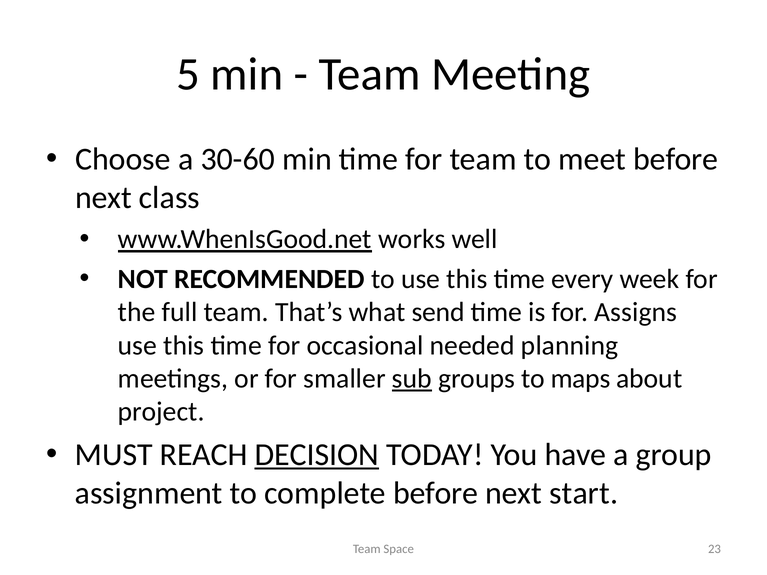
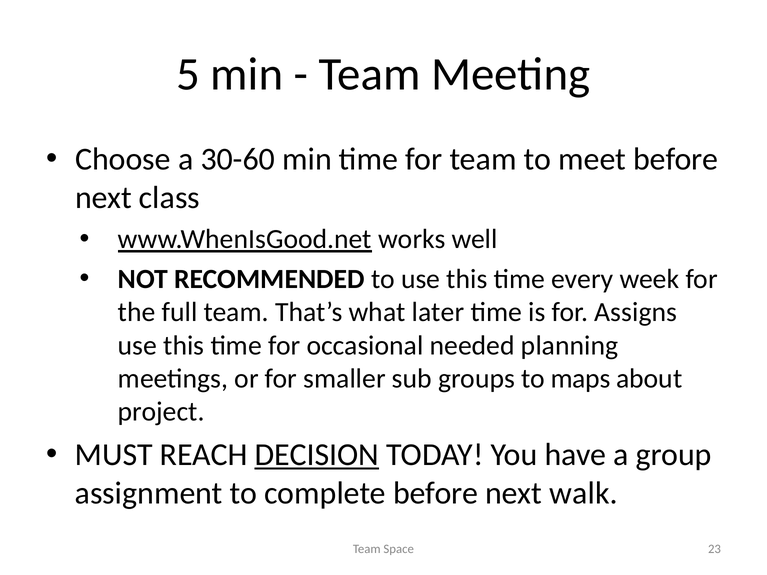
send: send -> later (438, 312)
sub underline: present -> none (412, 379)
start: start -> walk (584, 493)
